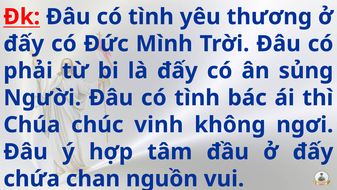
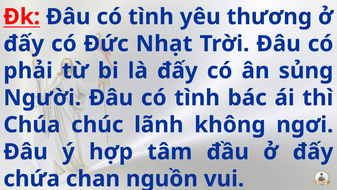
Mình: Mình -> Nhạt (164, 44)
vinh: vinh -> lãnh (159, 125)
